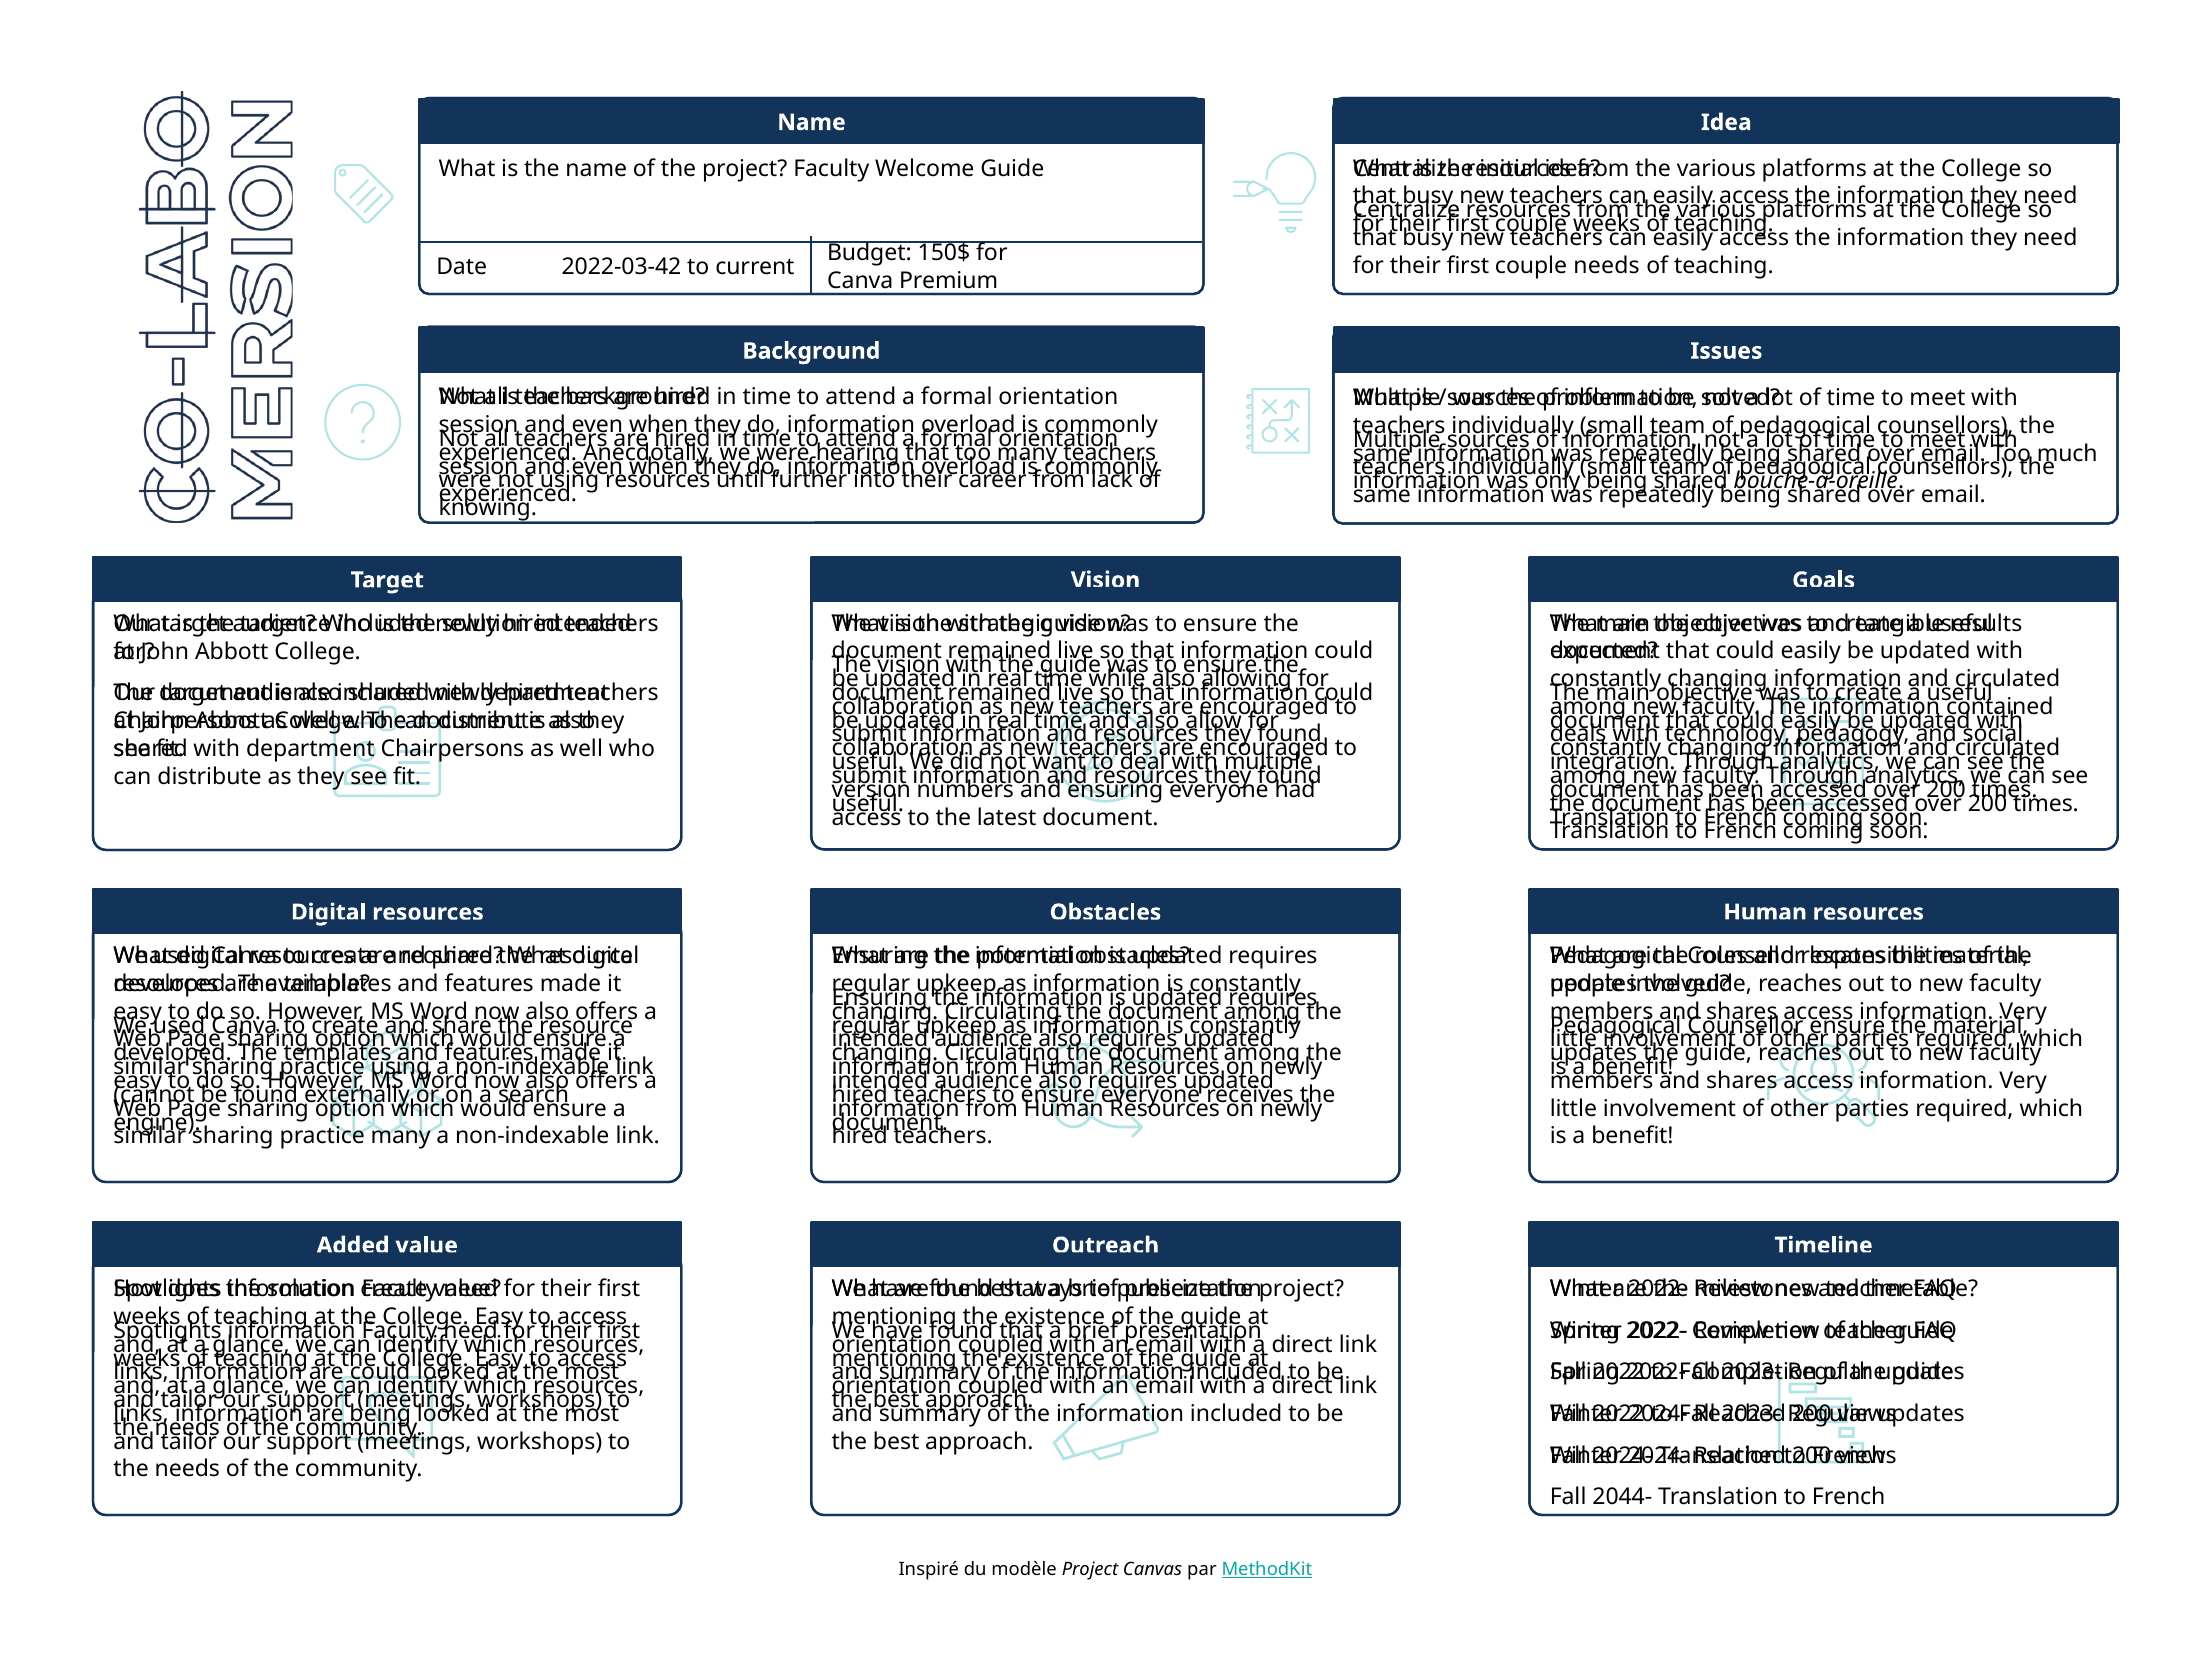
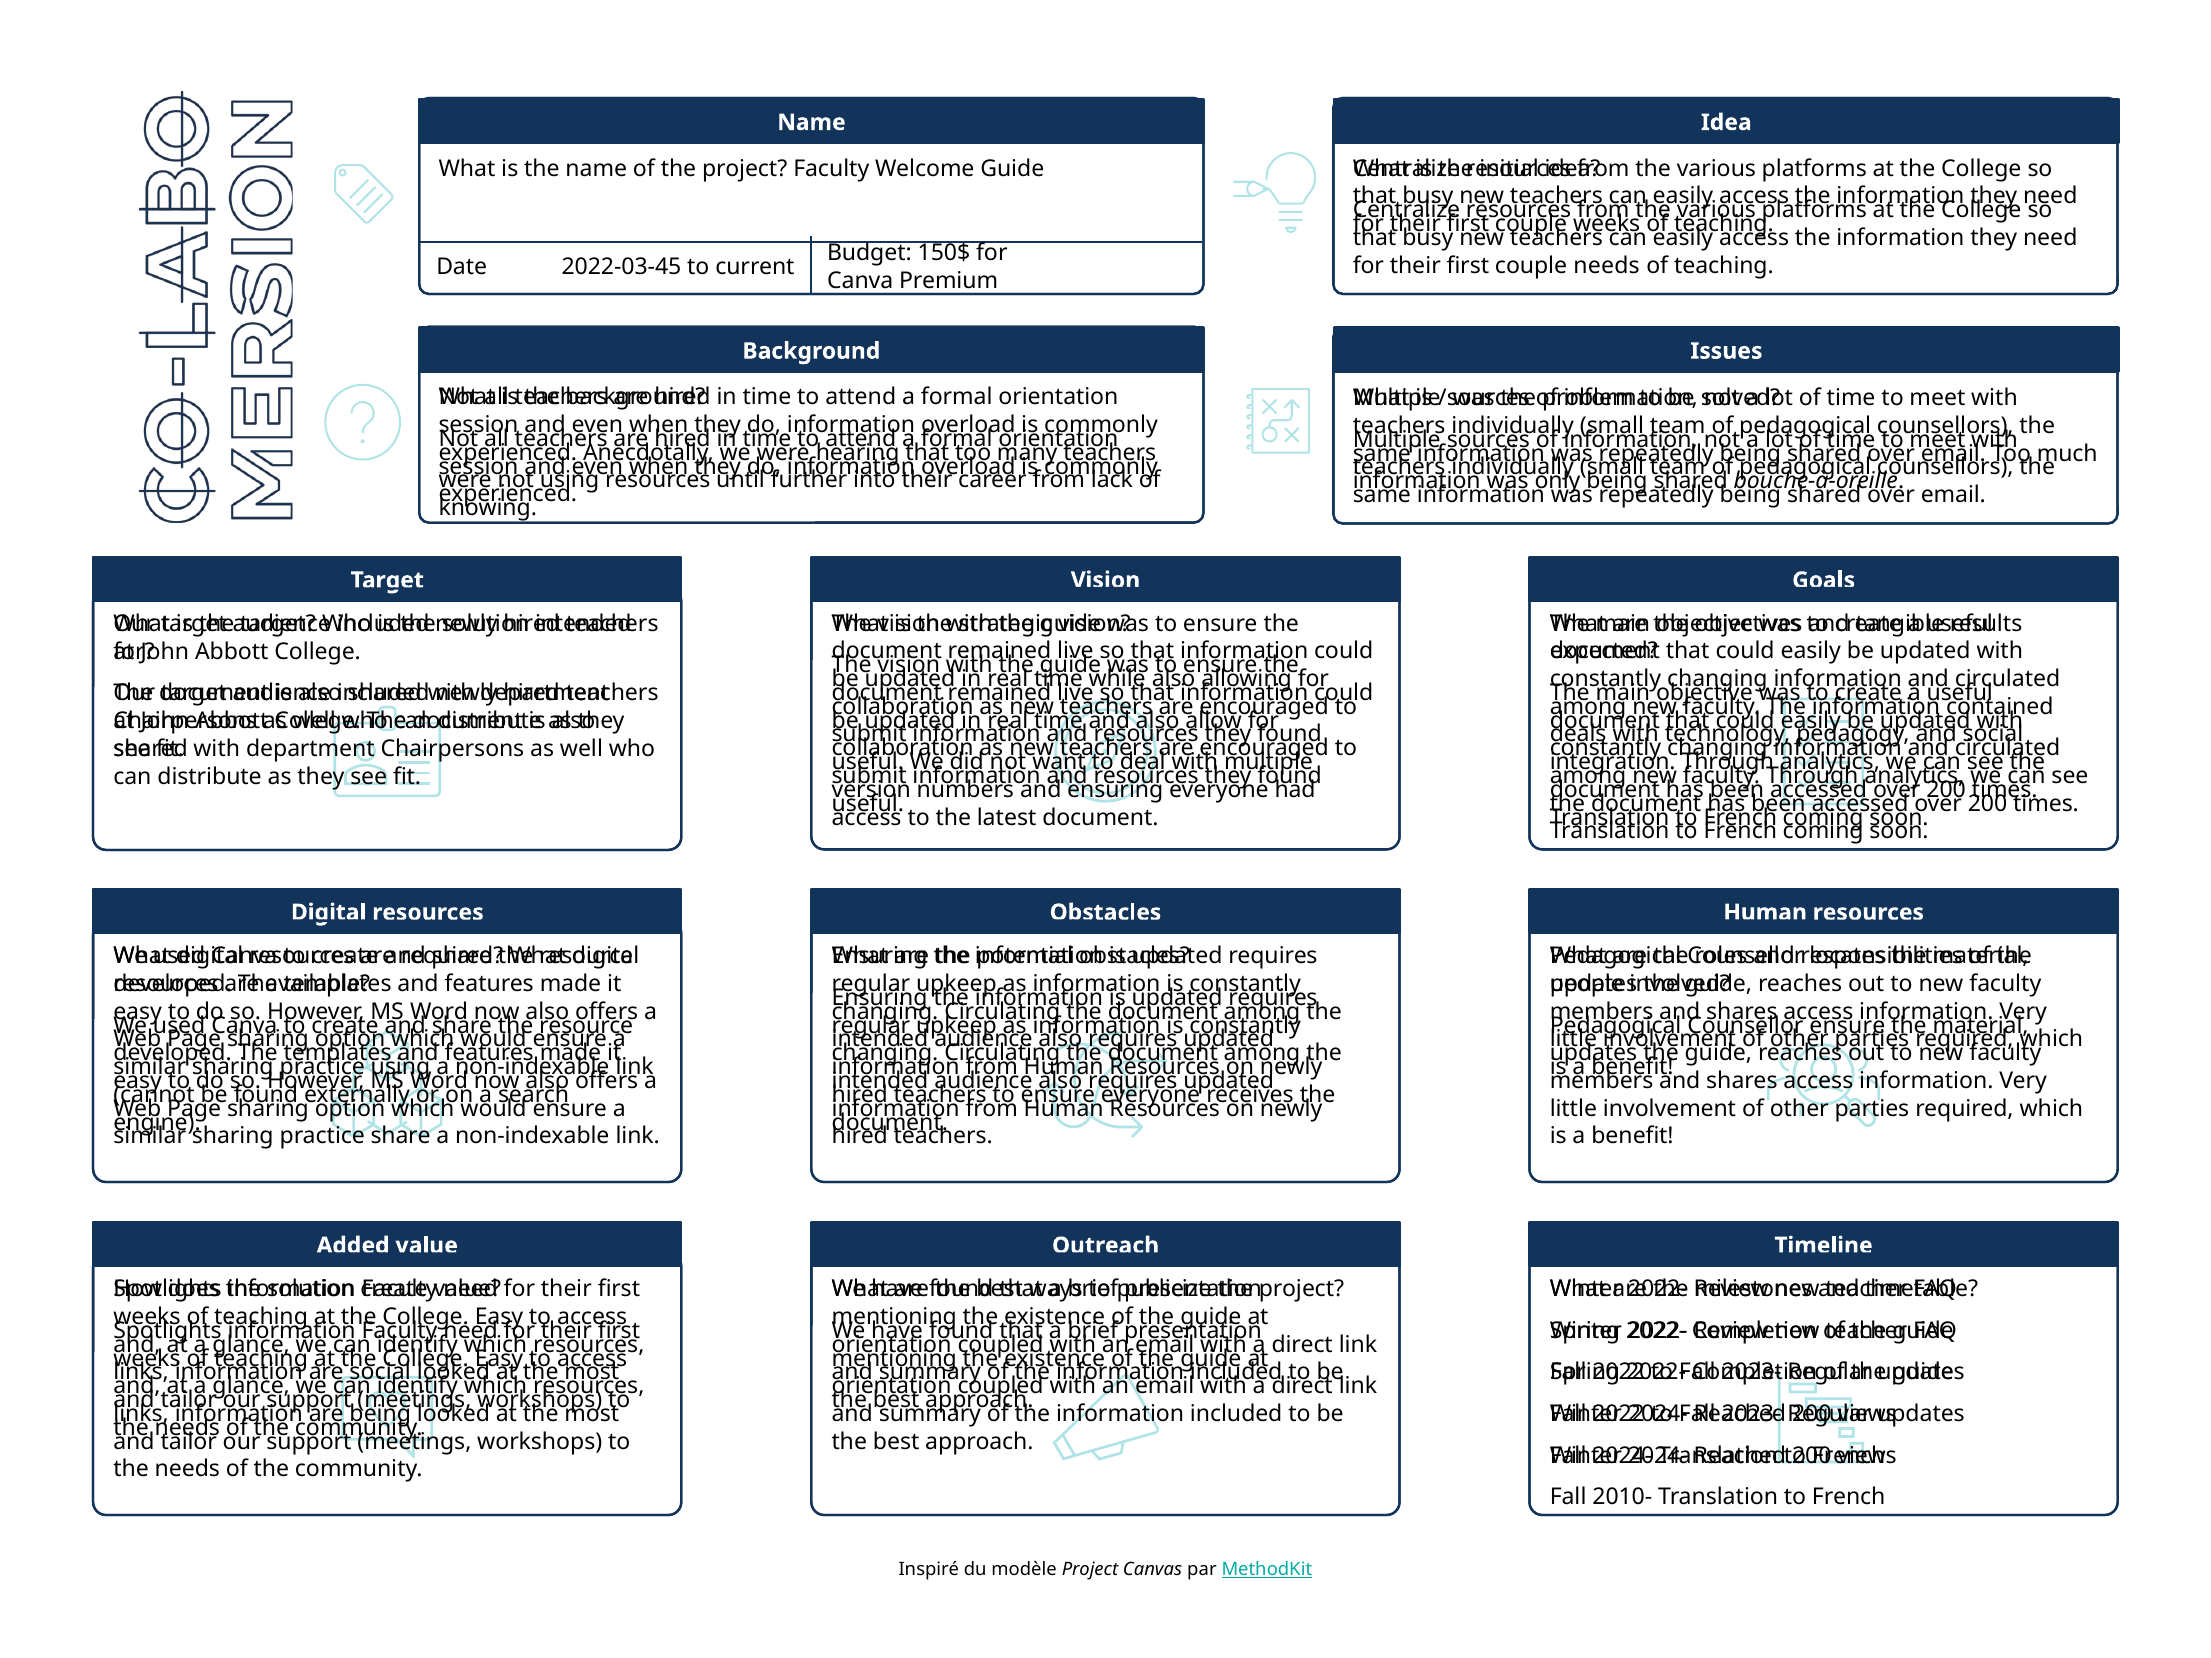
2022-03-42: 2022-03-42 -> 2022-03-45 (621, 267)
practice many: many -> share (401, 1136)
could: could -> social (380, 1373)
2044-: 2044- -> 2010- (1622, 1497)
